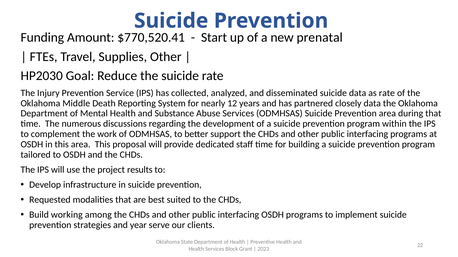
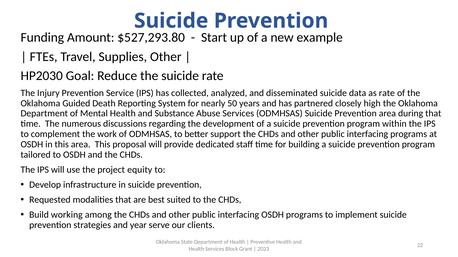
$770,520.41: $770,520.41 -> $527,293.80 (151, 38)
prenatal: prenatal -> example (320, 38)
Middle: Middle -> Guided (76, 103)
12: 12 -> 50 (232, 103)
closely data: data -> high (372, 103)
results: results -> equity (140, 170)
